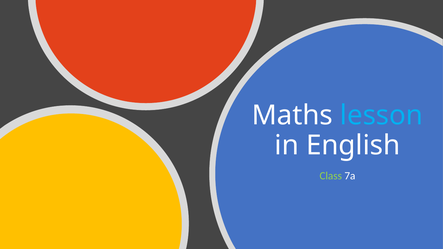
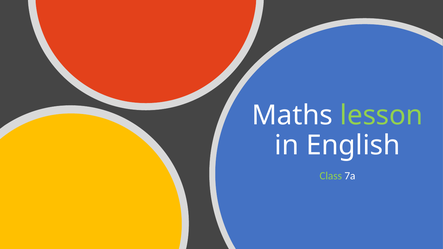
lesson colour: light blue -> light green (382, 116)
